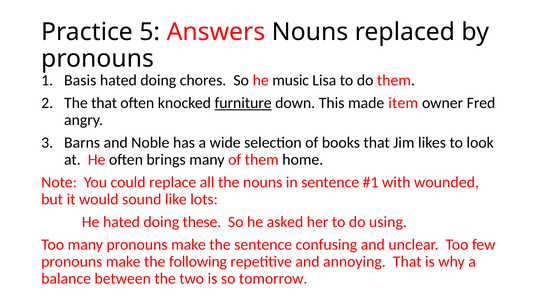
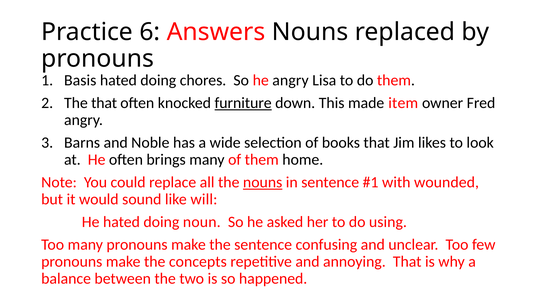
5: 5 -> 6 (150, 32)
he music: music -> angry (290, 81)
nouns underline: none -> present (263, 182)
lots: lots -> will (204, 200)
these: these -> noun (202, 222)
following: following -> concepts (198, 262)
tomorrow: tomorrow -> happened (273, 279)
